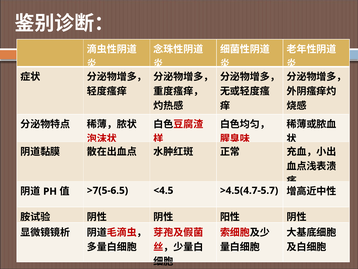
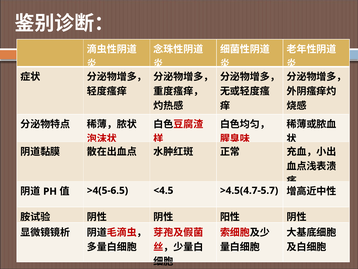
>7(5-6.5: >7(5-6.5 -> >4(5-6.5 (108, 190)
